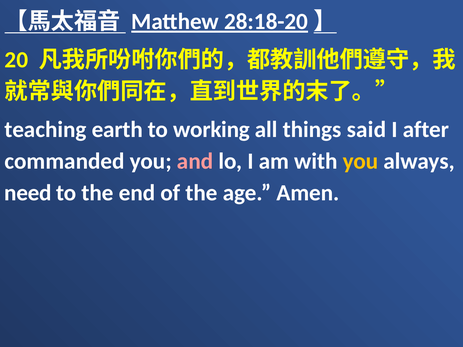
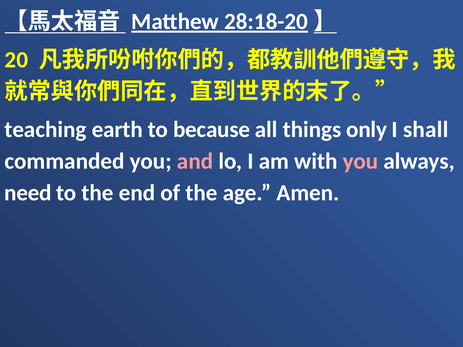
working: working -> because (212, 130)
said: said -> only (367, 130)
after: after -> shall (426, 130)
you colour: yellow -> pink (361, 161)
